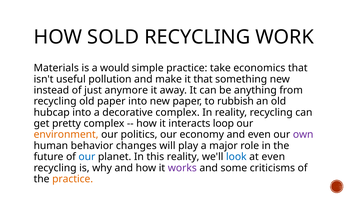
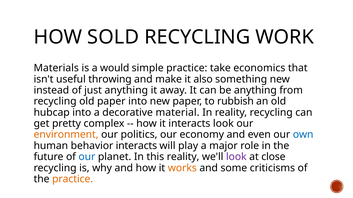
pollution: pollution -> throwing (110, 79)
it that: that -> also (203, 79)
just anymore: anymore -> anything (126, 90)
decorative complex: complex -> material (178, 113)
interacts loop: loop -> look (223, 124)
own colour: purple -> blue (303, 135)
behavior changes: changes -> interacts (136, 146)
look colour: blue -> purple (236, 157)
at even: even -> close (273, 157)
works colour: purple -> orange (182, 168)
